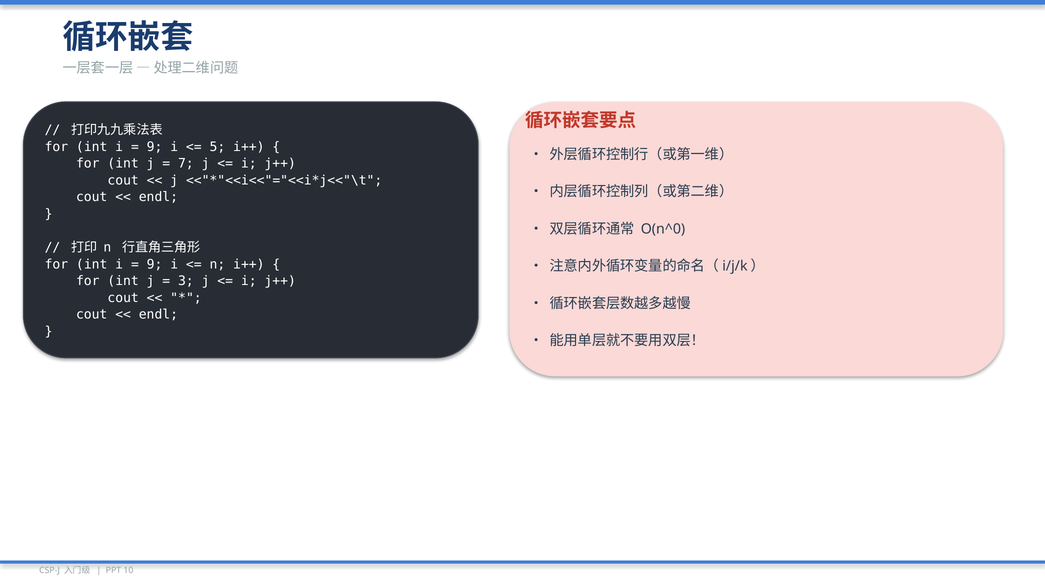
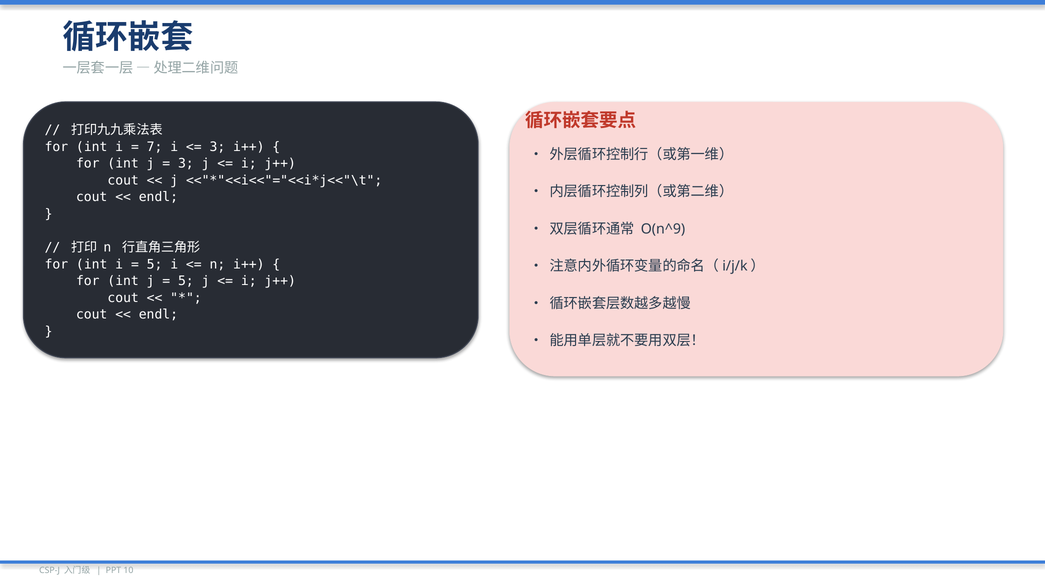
9: 9 -> 7 (155, 147)
5: 5 -> 3 (217, 147)
7: 7 -> 3 (186, 164)
O(n^0: O(n^0 -> O(n^9 (663, 229)
9: 9 -> 5 (155, 264)
3: 3 -> 5 (186, 281)
